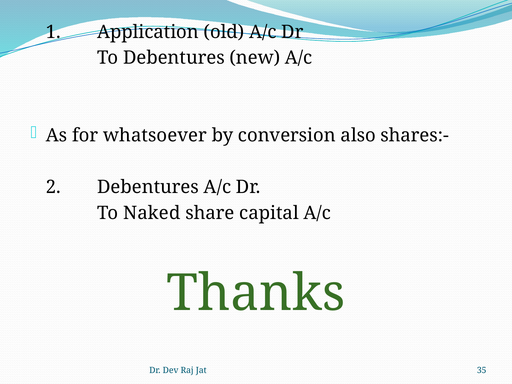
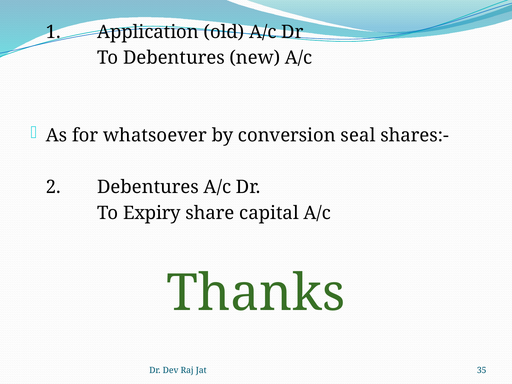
also: also -> seal (358, 135)
Naked: Naked -> Expiry (152, 213)
